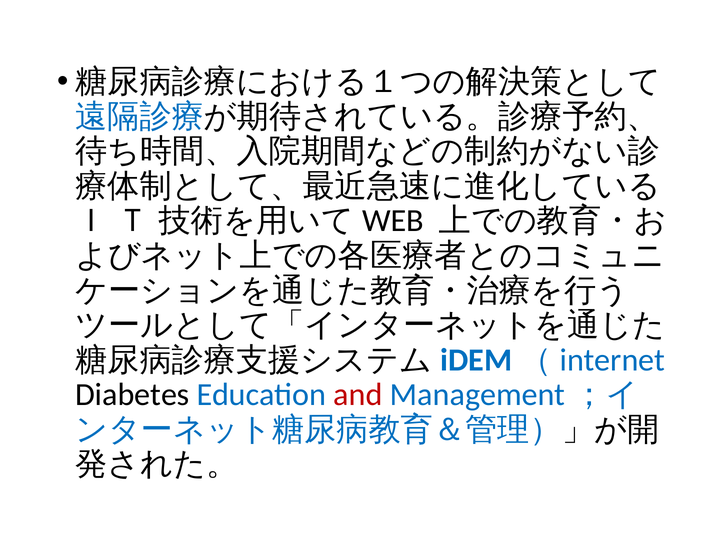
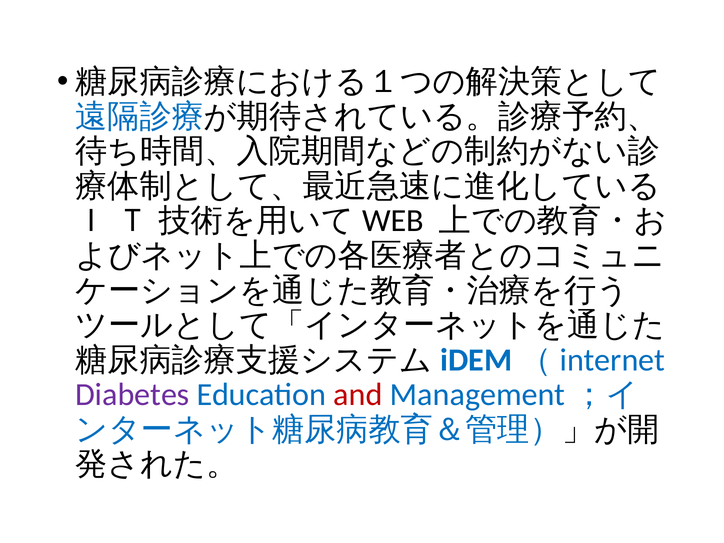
Diabetes colour: black -> purple (132, 395)
